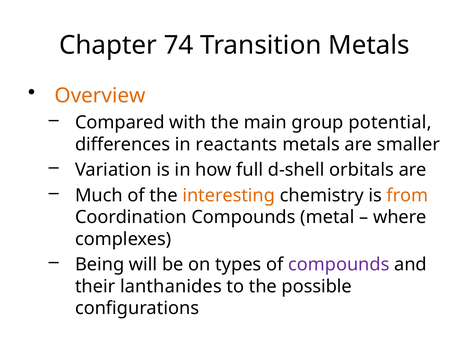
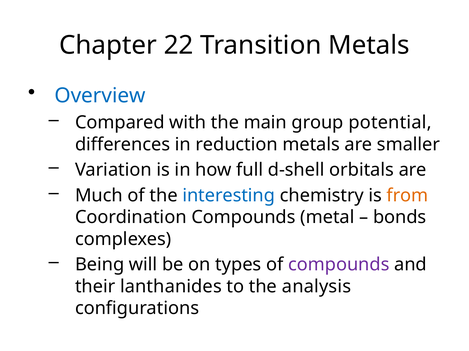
74: 74 -> 22 (179, 45)
Overview colour: orange -> blue (100, 96)
reactants: reactants -> reduction (237, 145)
interesting colour: orange -> blue (229, 196)
where: where -> bonds (400, 218)
possible: possible -> analysis (317, 287)
